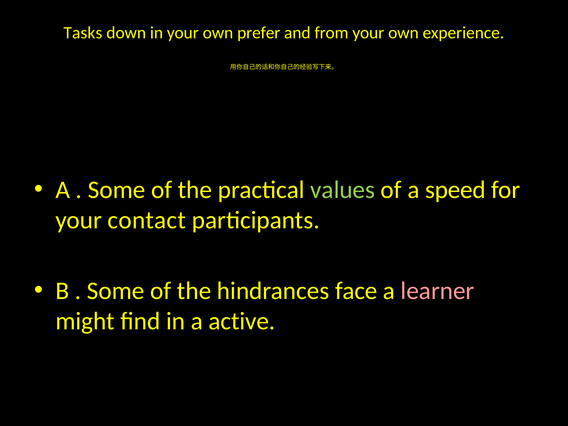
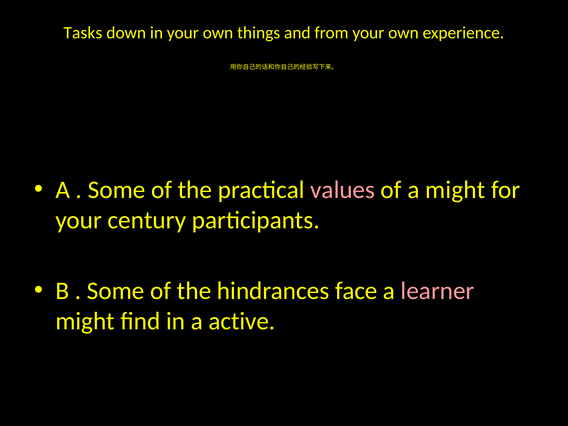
prefer: prefer -> things (259, 33)
values colour: light green -> pink (343, 190)
a speed: speed -> might (455, 190)
contact: contact -> century (147, 220)
